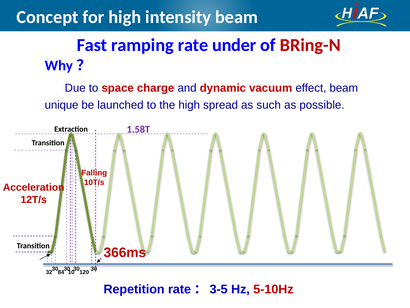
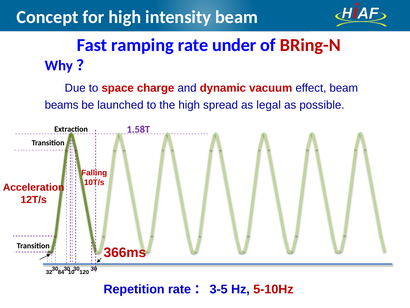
unique: unique -> beams (62, 105)
such: such -> legal (269, 105)
